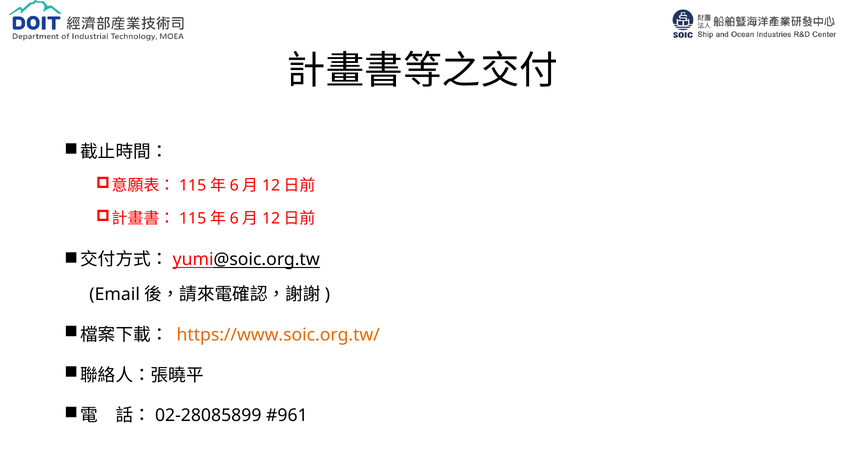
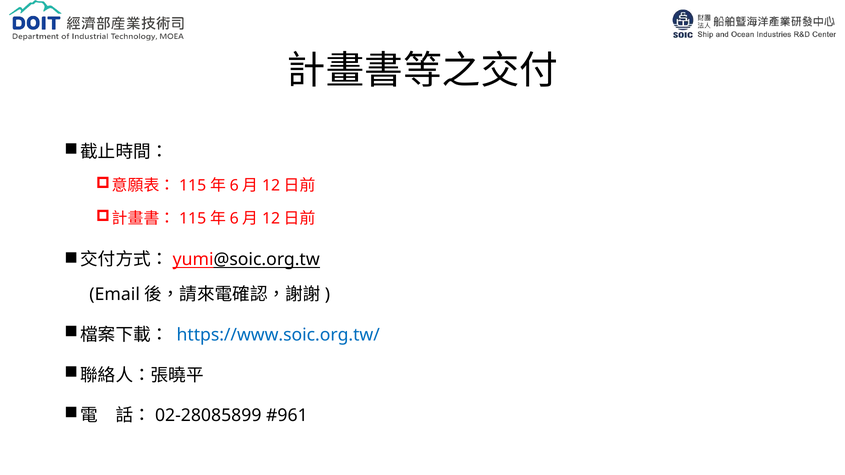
https://www.soic.org.tw/ colour: orange -> blue (278, 335)
